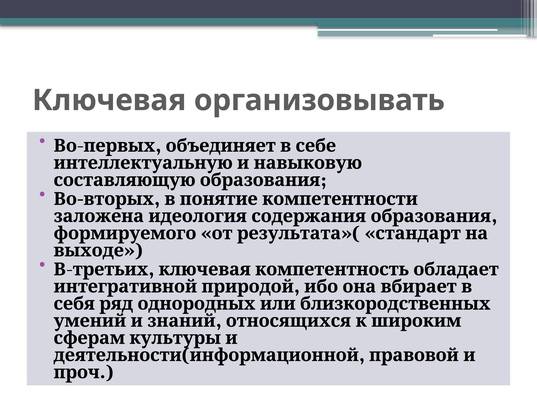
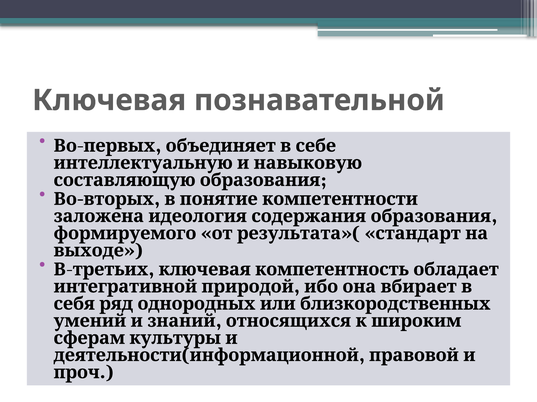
организовывать: организовывать -> познавательной (319, 101)
